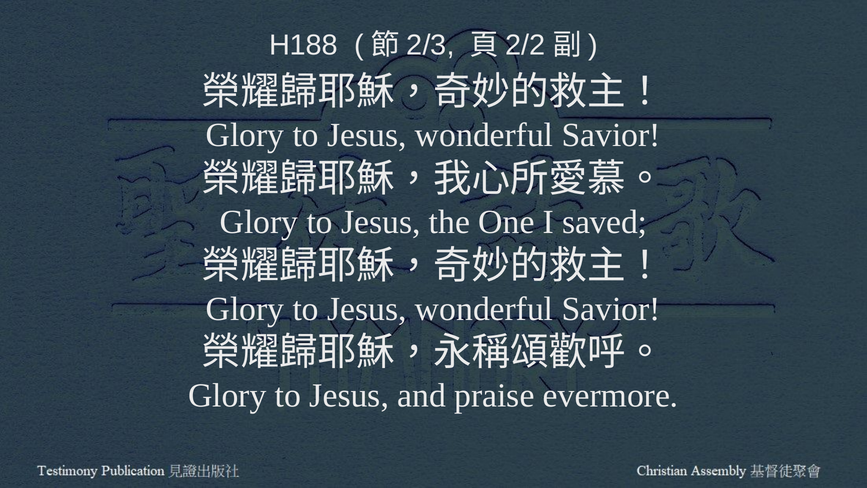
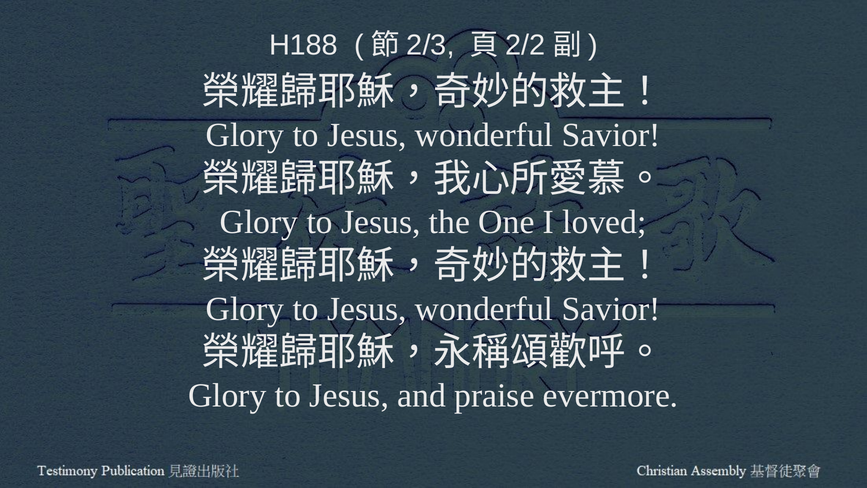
saved: saved -> loved (605, 222)
